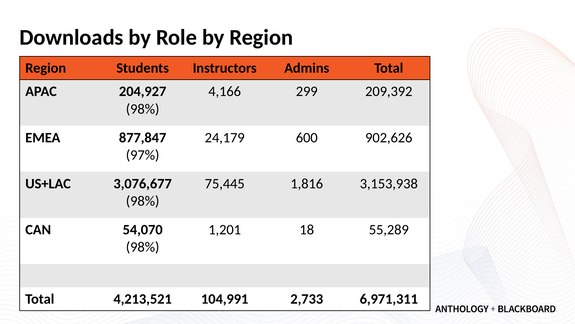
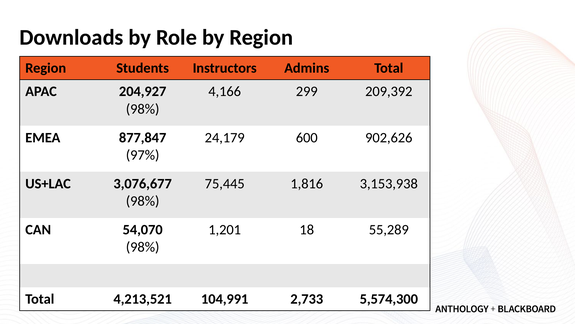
6,971,311: 6,971,311 -> 5,574,300 (389, 299)
